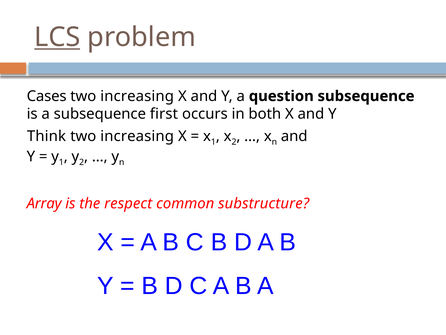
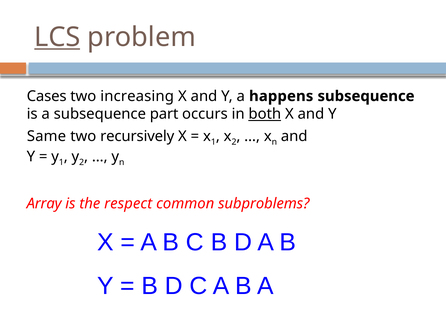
question: question -> happens (281, 96)
first: first -> part (164, 114)
both underline: none -> present (265, 114)
Think: Think -> Same (46, 136)
increasing: increasing -> recursively (137, 136)
substructure: substructure -> subproblems (264, 203)
